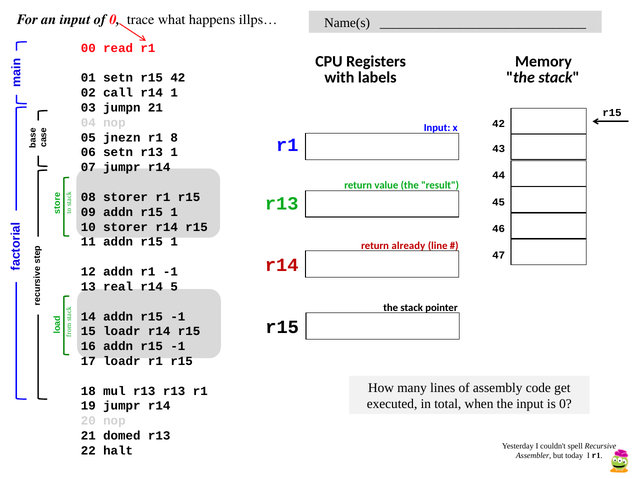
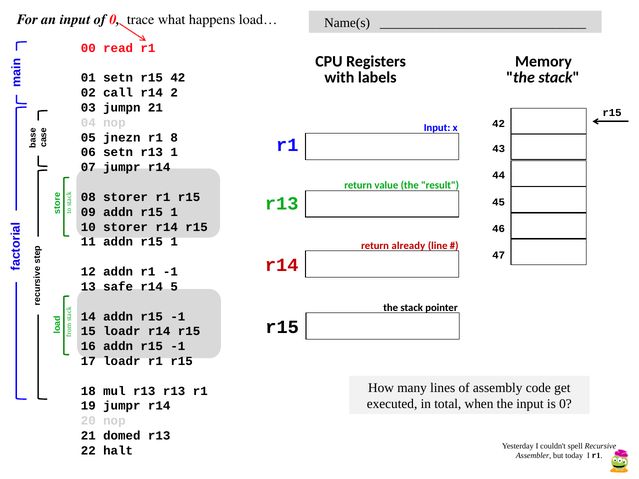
illps…: illps… -> load… (258, 20)
r14 1: 1 -> 2 (174, 93)
real: real -> safe (118, 287)
